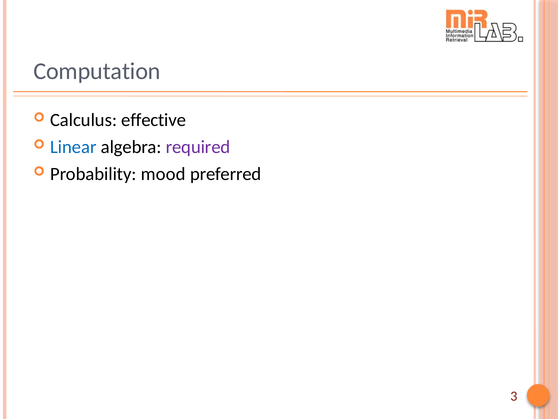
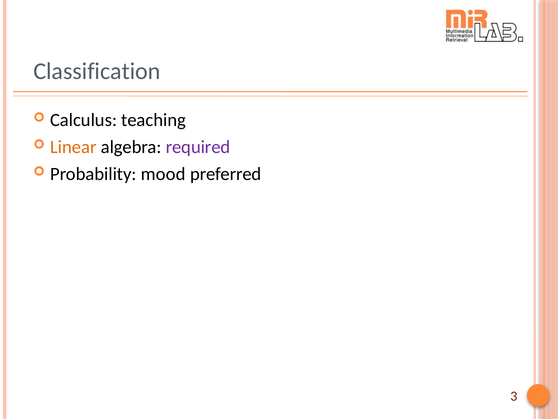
Computation: Computation -> Classification (97, 71)
effective: effective -> teaching (154, 120)
Linear colour: blue -> orange (73, 147)
